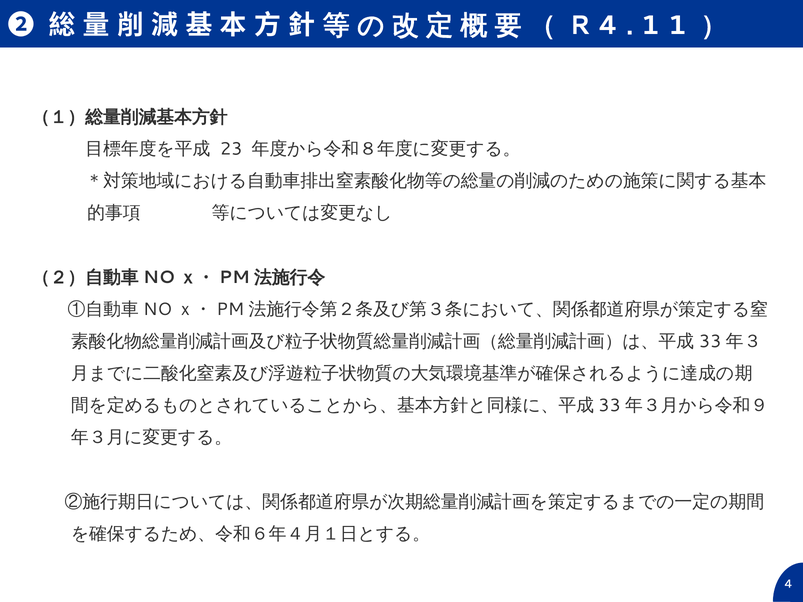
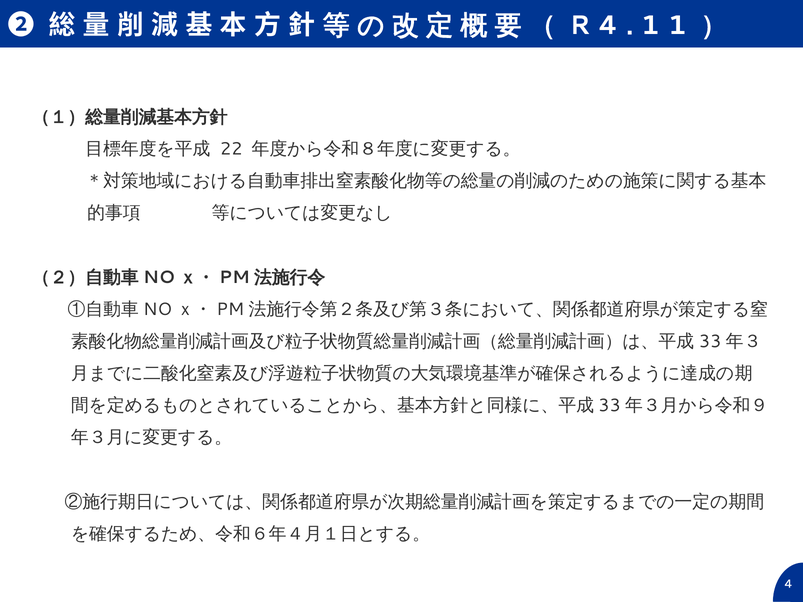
23: 23 -> 22 (231, 149)
